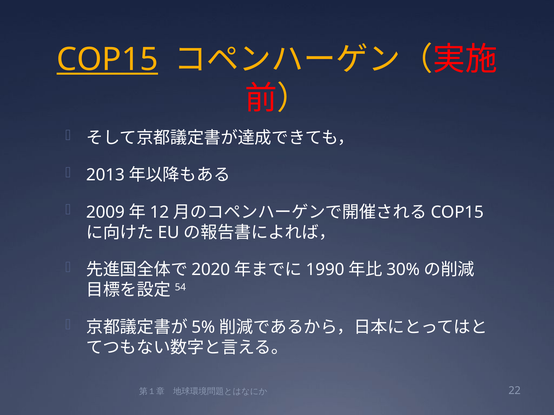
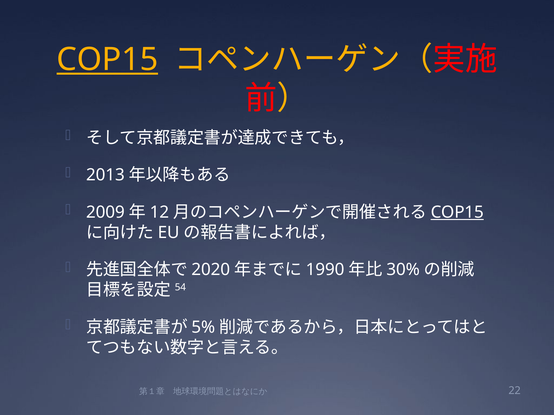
COP15 underline: none -> present (457, 212)
